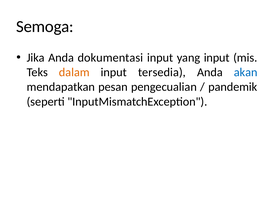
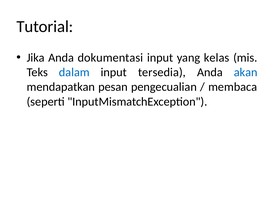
Semoga: Semoga -> Tutorial (45, 27)
yang input: input -> kelas (217, 57)
dalam colour: orange -> blue (74, 72)
pandemik: pandemik -> membaca (233, 87)
